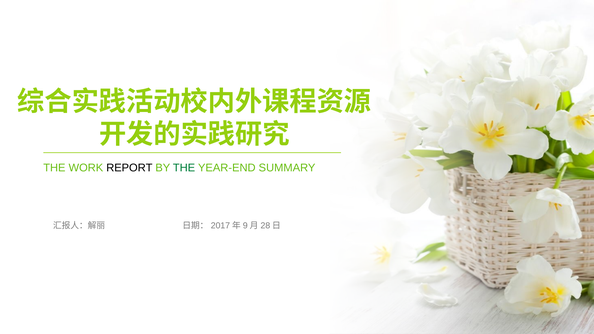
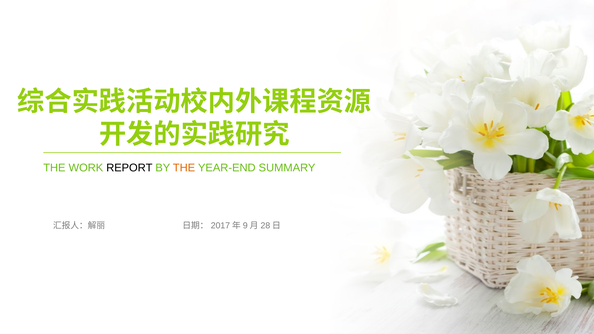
THE colour: green -> orange (184, 168)
